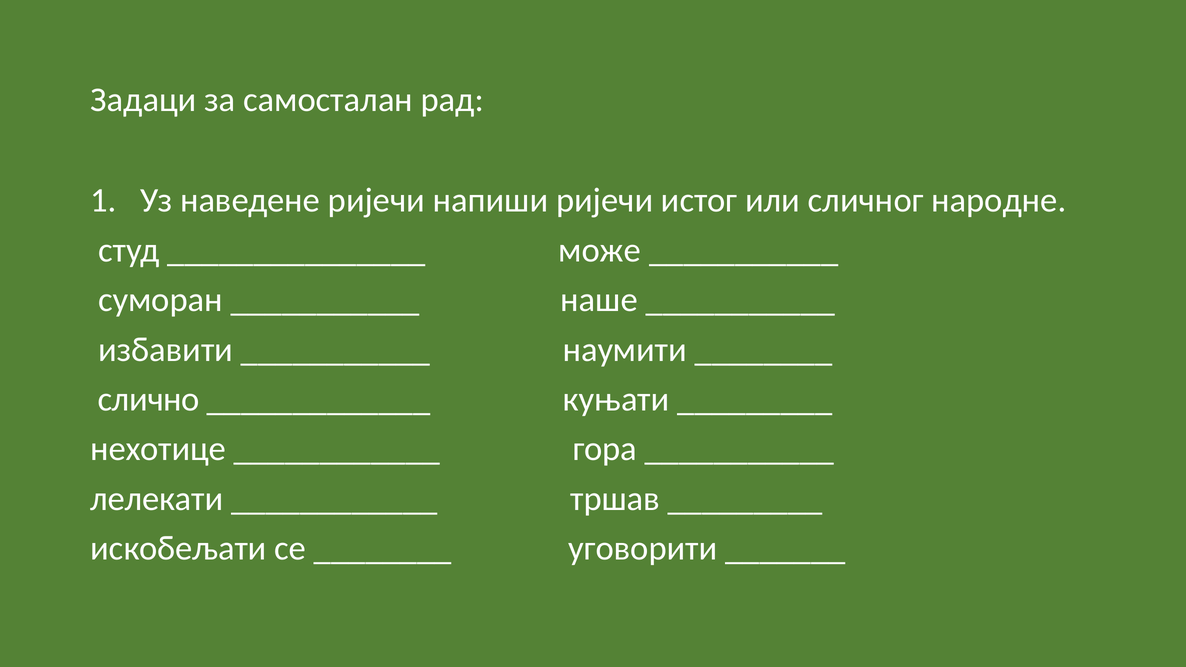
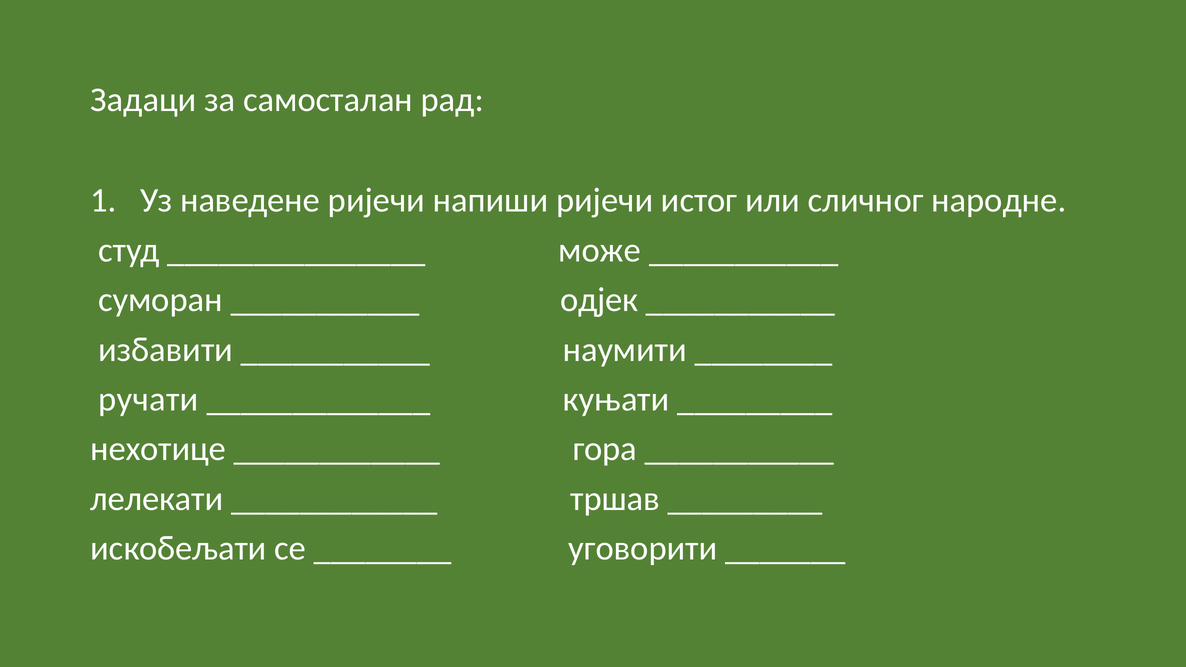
наше: наше -> одјек (599, 300)
слично: слично -> ручати (148, 399)
